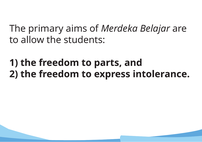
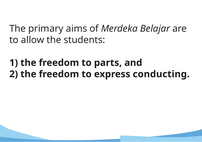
intolerance: intolerance -> conducting (161, 74)
